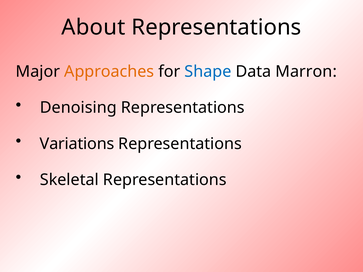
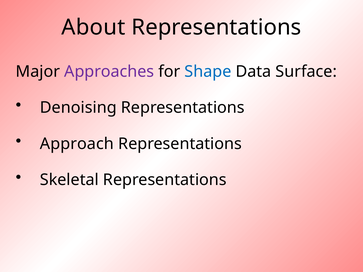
Approaches colour: orange -> purple (109, 72)
Marron: Marron -> Surface (306, 72)
Variations: Variations -> Approach (77, 144)
